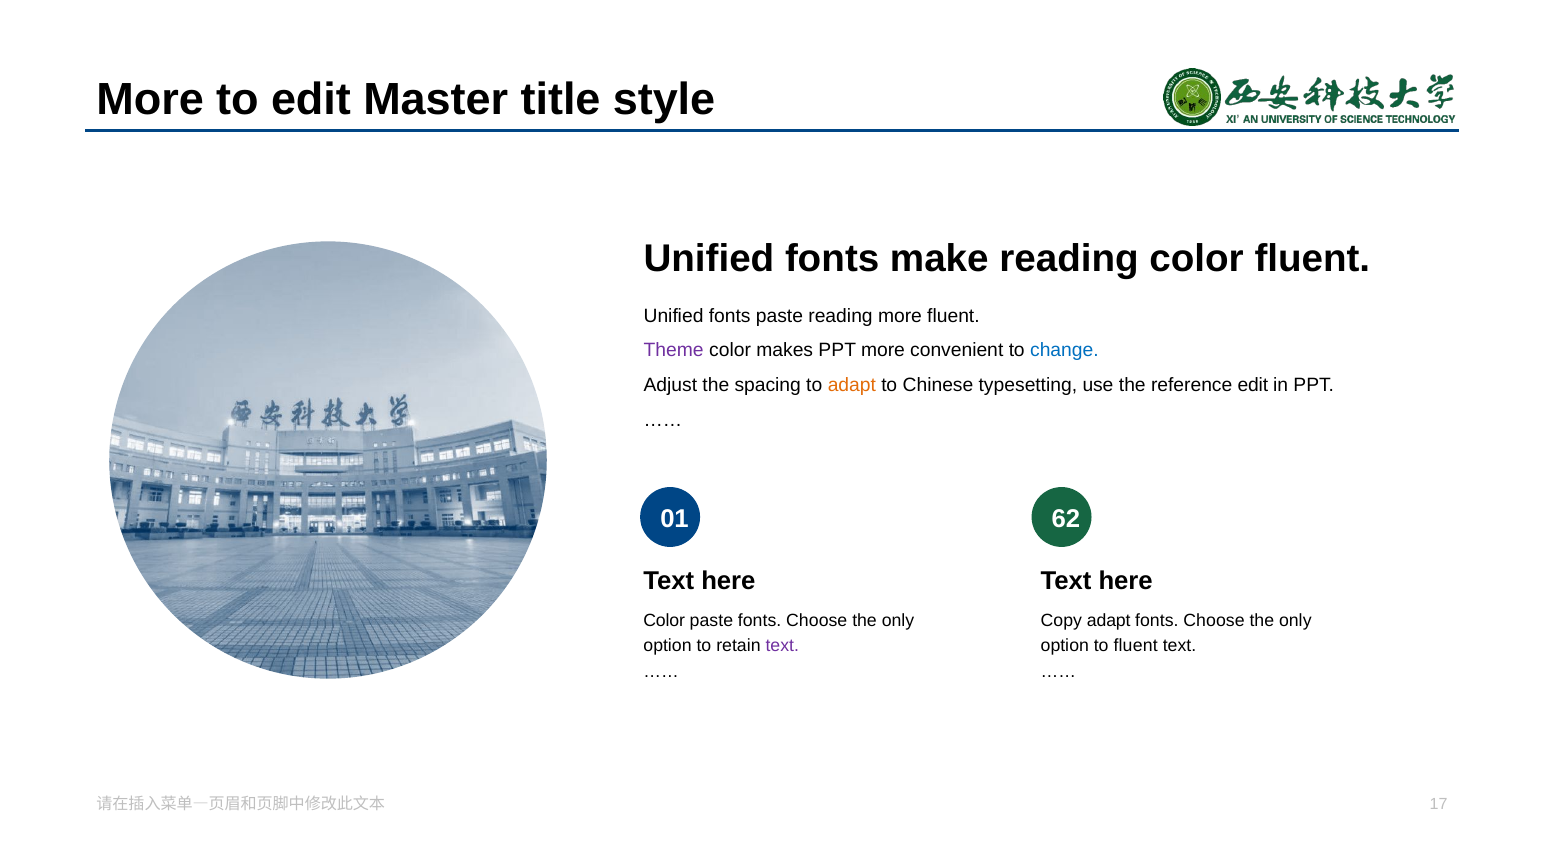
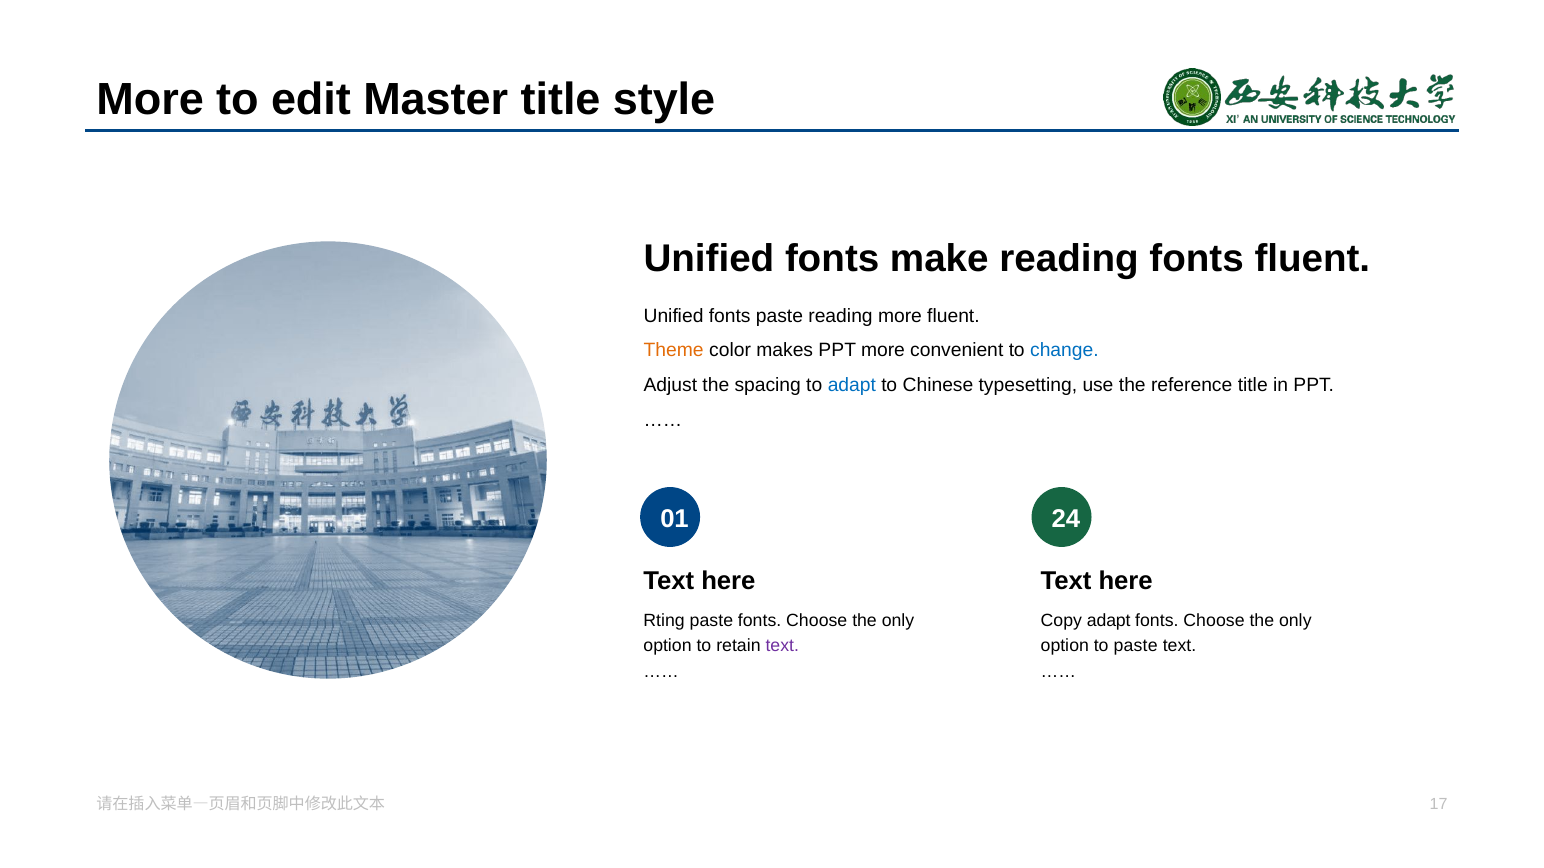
reading color: color -> fonts (1197, 259)
Theme colour: purple -> orange (674, 351)
adapt colour: orange -> blue (852, 385)
reference edit: edit -> title (1253, 385)
62: 62 -> 24 (1066, 519)
Color: Color -> Rting (664, 621)
to fluent: fluent -> paste (1136, 646)
